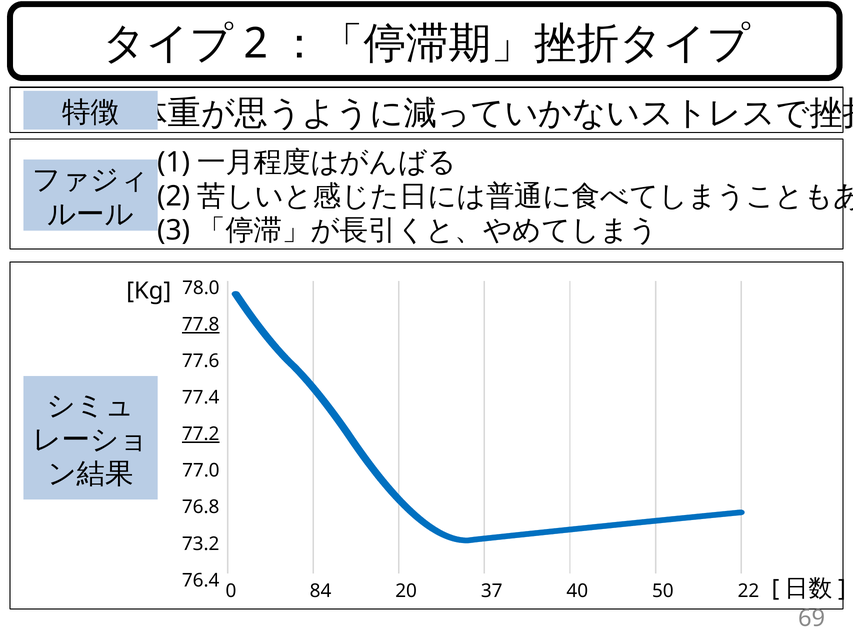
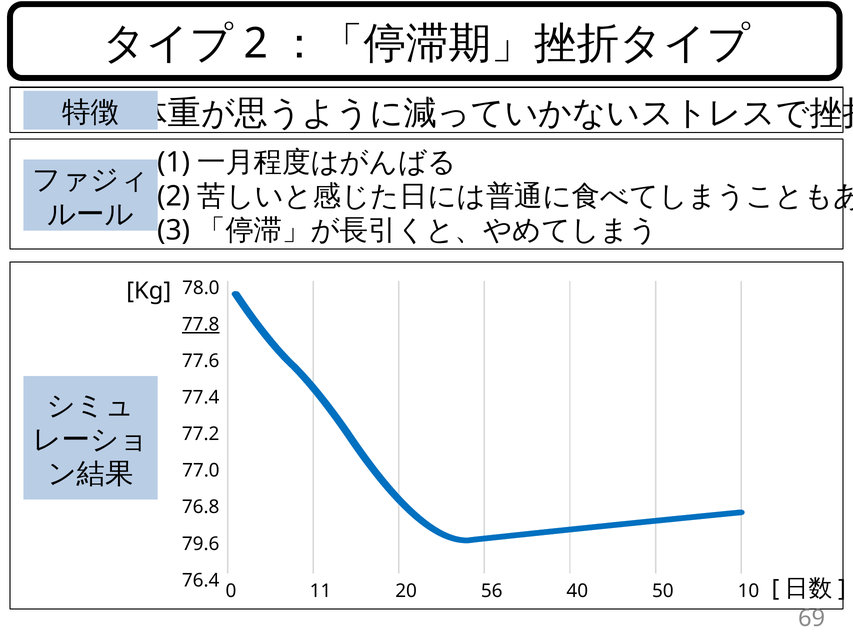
77.2 underline: present -> none (201, 434)
73.2: 73.2 -> 79.6 (201, 544)
84: 84 -> 11 (321, 591)
37: 37 -> 56 (492, 591)
22: 22 -> 10 (748, 591)
